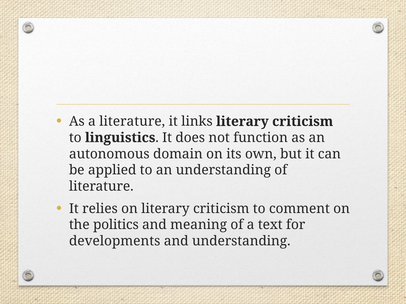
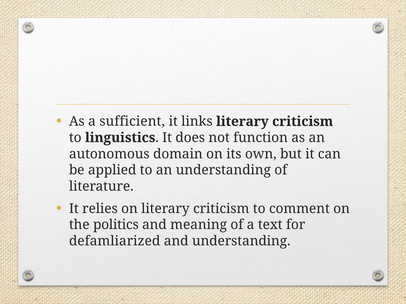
a literature: literature -> sufficient (132, 122)
developments: developments -> defamliarized (115, 241)
